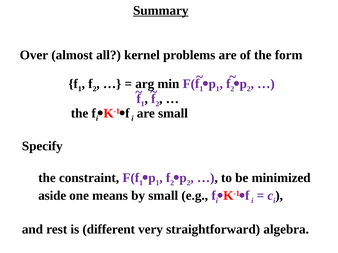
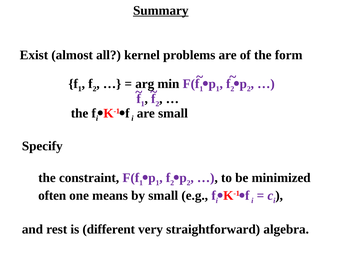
Over: Over -> Exist (34, 55)
aside: aside -> often (52, 196)
